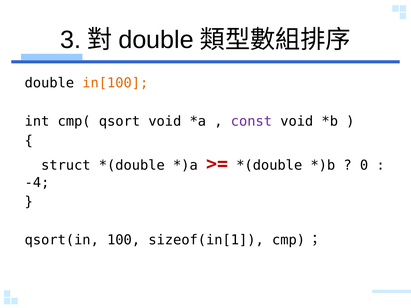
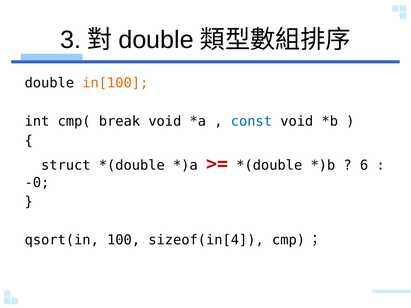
qsort: qsort -> break (119, 122)
const colour: purple -> blue (251, 122)
0: 0 -> 6 (364, 165)
-4: -4 -> -0 (37, 183)
sizeof(in[1: sizeof(in[1 -> sizeof(in[4 (206, 240)
